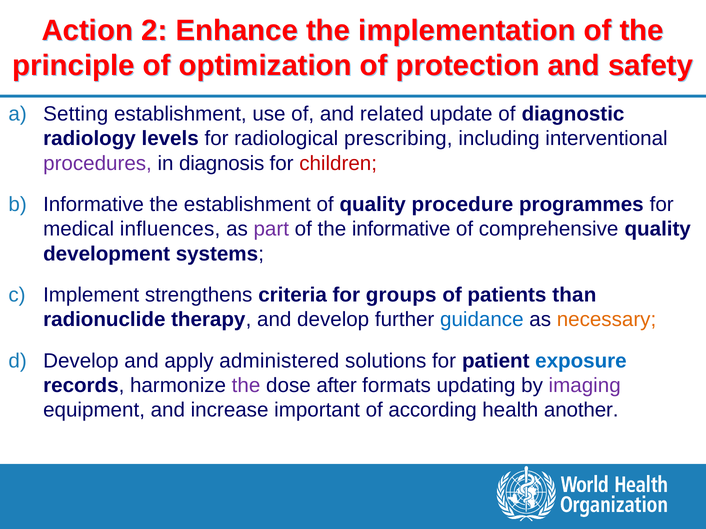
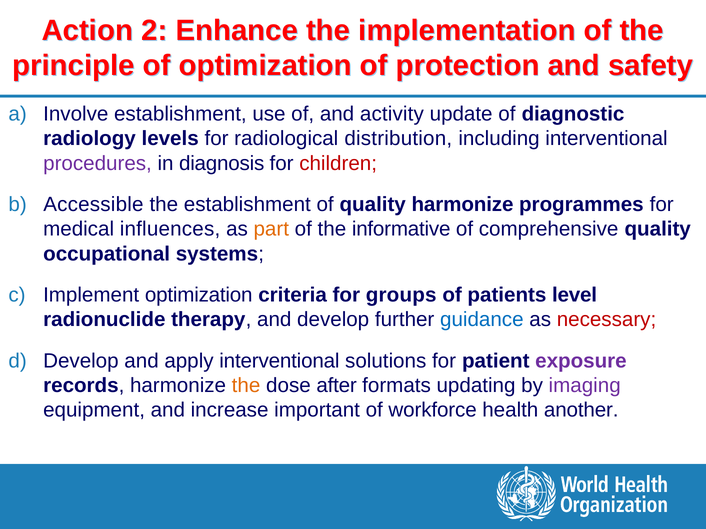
Setting: Setting -> Involve (76, 114)
related: related -> activity (392, 114)
prescribing: prescribing -> distribution (398, 139)
Informative: Informative -> Accessible (93, 205)
quality procedure: procedure -> harmonize (463, 205)
part colour: purple -> orange (271, 229)
development: development -> occupational (107, 254)
Implement strengthens: strengthens -> optimization (199, 295)
than: than -> level (575, 295)
necessary colour: orange -> red (606, 320)
apply administered: administered -> interventional (279, 361)
exposure colour: blue -> purple (581, 361)
the colour: purple -> orange (246, 386)
according: according -> workforce (433, 410)
